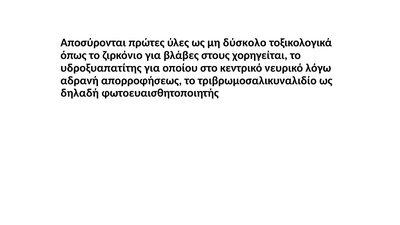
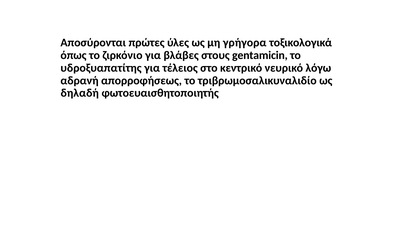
δύσκολο: δύσκολο -> γρήγορα (245, 43)
χορηγείται: χορηγείται -> gentamicin (260, 55)
οποίου: οποίου -> τέλειος (180, 68)
